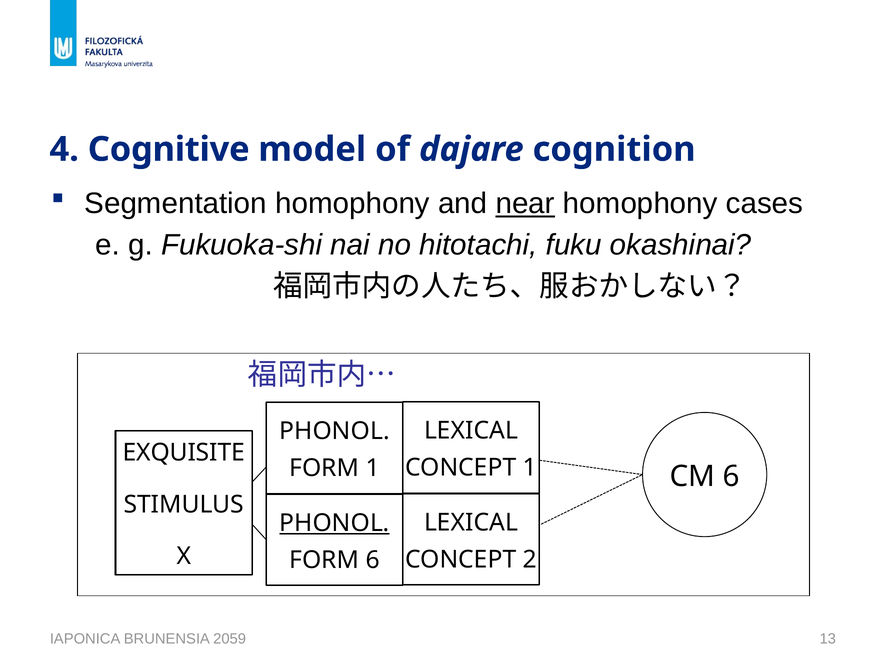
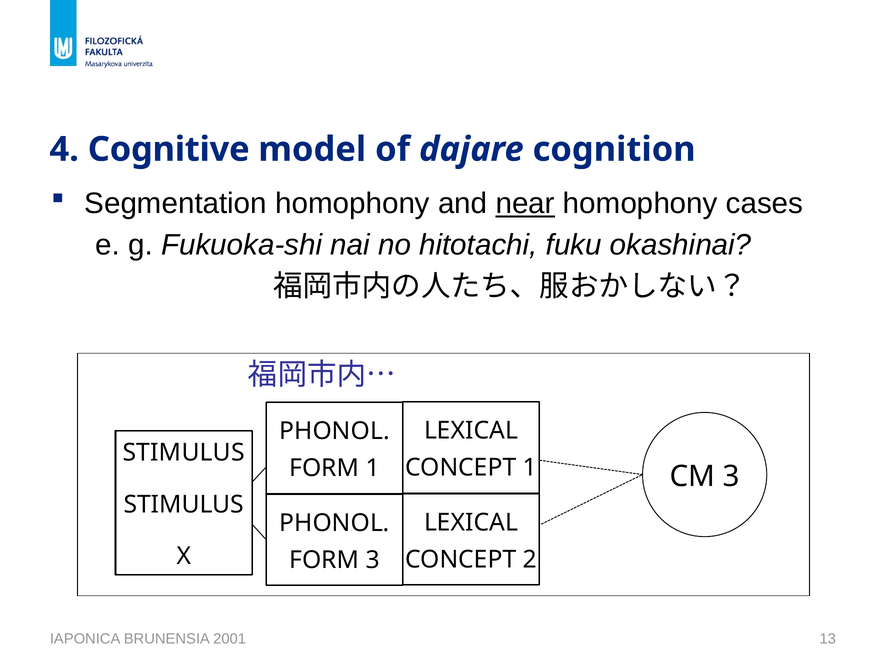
EXQUISITE: EXQUISITE -> STIMULUS (184, 453)
CM 6: 6 -> 3 (731, 477)
PHONOL underline: present -> none (335, 523)
FORM 6: 6 -> 3 (373, 560)
2059: 2059 -> 2001 (230, 639)
